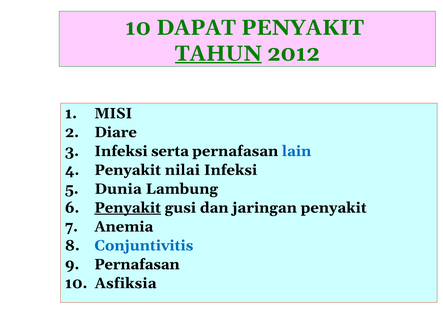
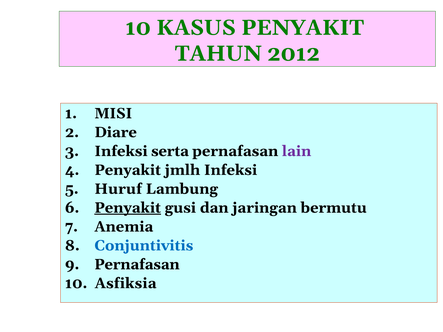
DAPAT: DAPAT -> KASUS (196, 28)
TAHUN underline: present -> none (218, 54)
lain colour: blue -> purple (297, 151)
nilai: nilai -> jmlh (182, 170)
Dunia: Dunia -> Huruf (118, 189)
jaringan penyakit: penyakit -> bermutu (334, 208)
